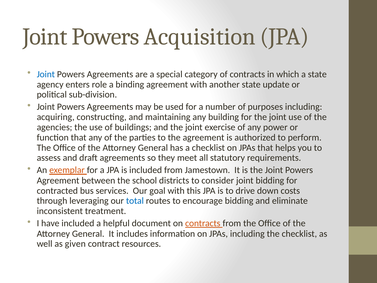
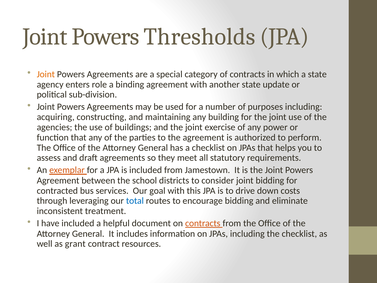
Acquisition: Acquisition -> Thresholds (200, 37)
Joint colour: blue -> orange (46, 74)
given: given -> grant (75, 244)
